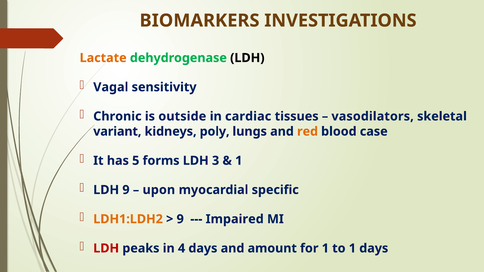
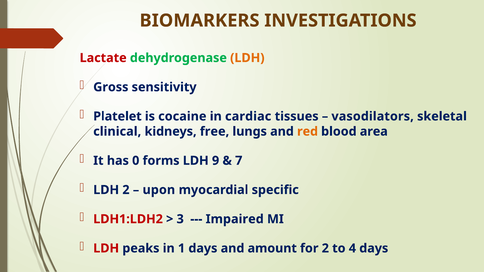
Lactate colour: orange -> red (103, 58)
LDH colour: black -> orange (247, 58)
Vagal: Vagal -> Gross (111, 87)
Chronic: Chronic -> Platelet (117, 116)
outside: outside -> cocaine (182, 116)
variant: variant -> clinical (117, 132)
poly: poly -> free (215, 132)
case: case -> area (374, 132)
5: 5 -> 0 (136, 161)
3: 3 -> 9 (216, 161)
1: 1 -> 7 (239, 161)
LDH 9: 9 -> 2 (126, 190)
LDH1:LDH2 colour: orange -> red (128, 219)
9: 9 -> 3 (180, 219)
4: 4 -> 1 (182, 249)
for 1: 1 -> 2 (325, 249)
to 1: 1 -> 4 (352, 249)
